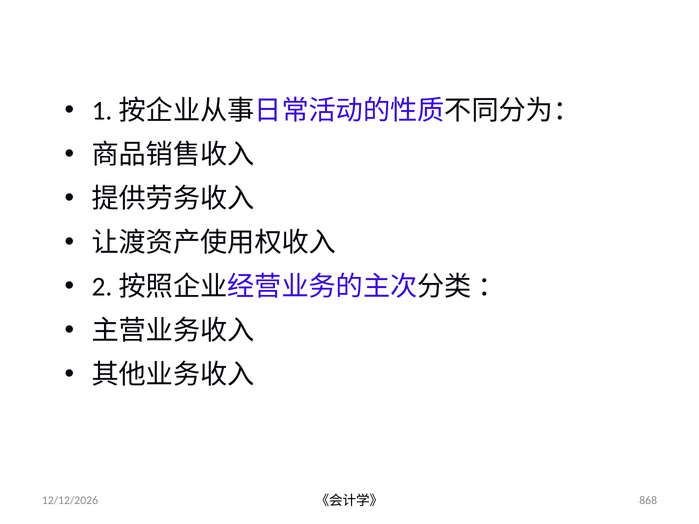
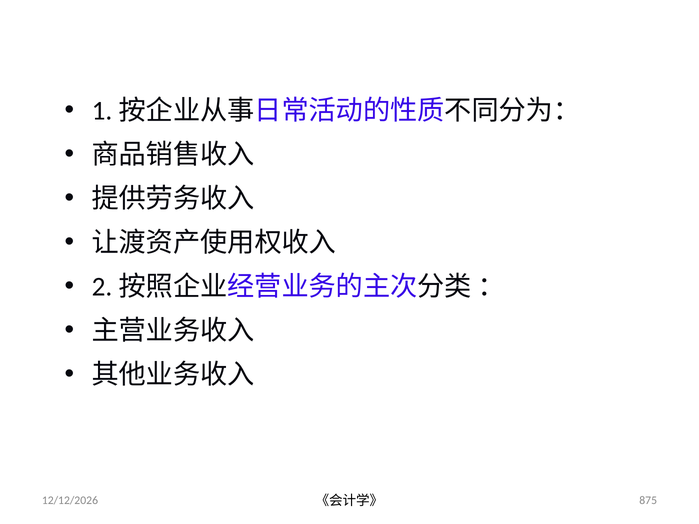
868: 868 -> 875 (648, 501)
